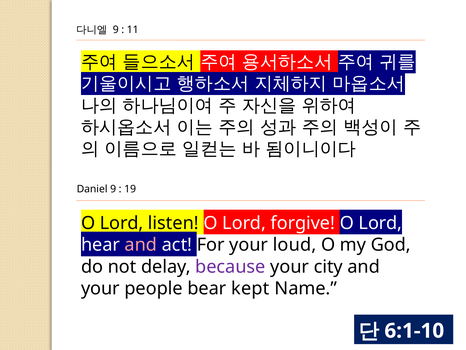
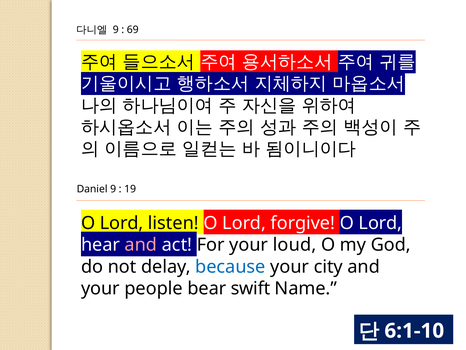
11: 11 -> 69 (133, 30)
because colour: purple -> blue (230, 266)
kept: kept -> swift (251, 288)
